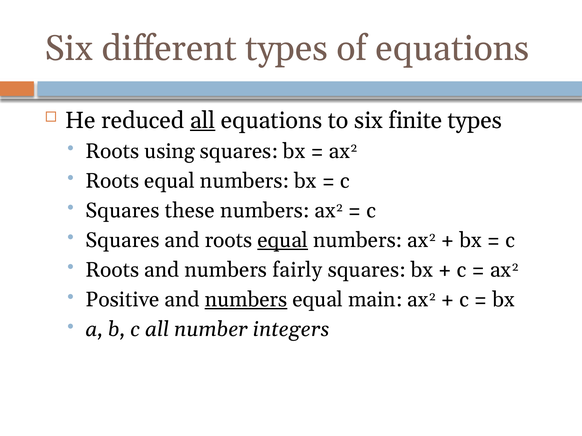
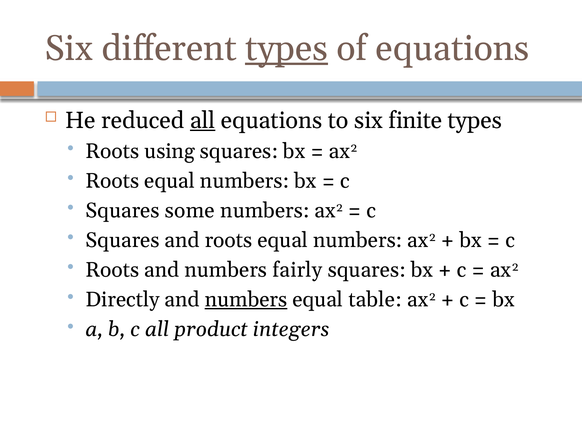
types underline: none -> present (286, 49)
these: these -> some (190, 211)
equal underline: present -> none (283, 241)
Positive: Positive -> Directly (122, 300)
main: main -> table (375, 300)
number: number -> product (211, 330)
